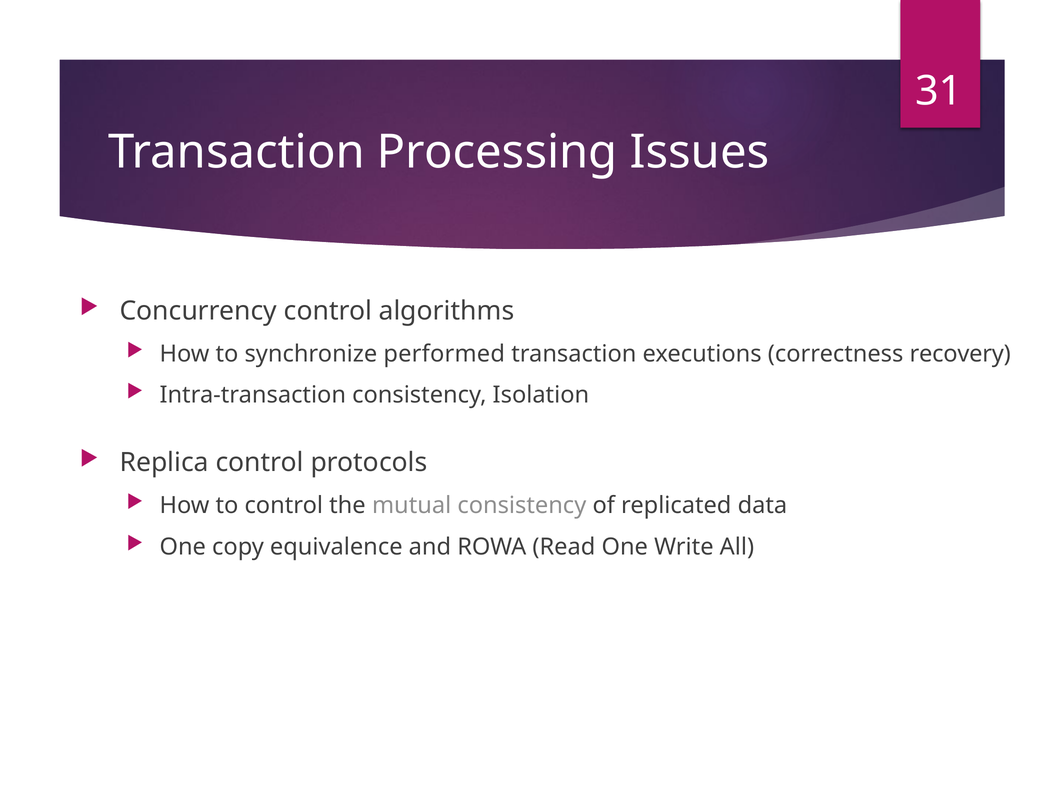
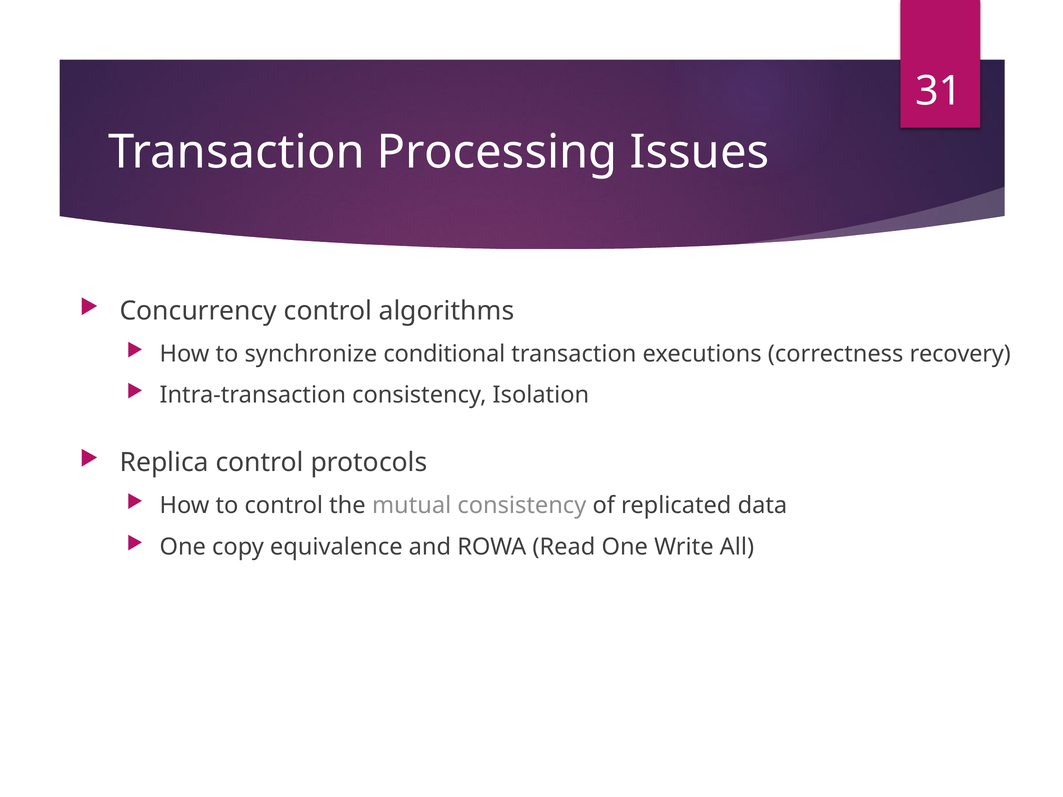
performed: performed -> conditional (444, 354)
